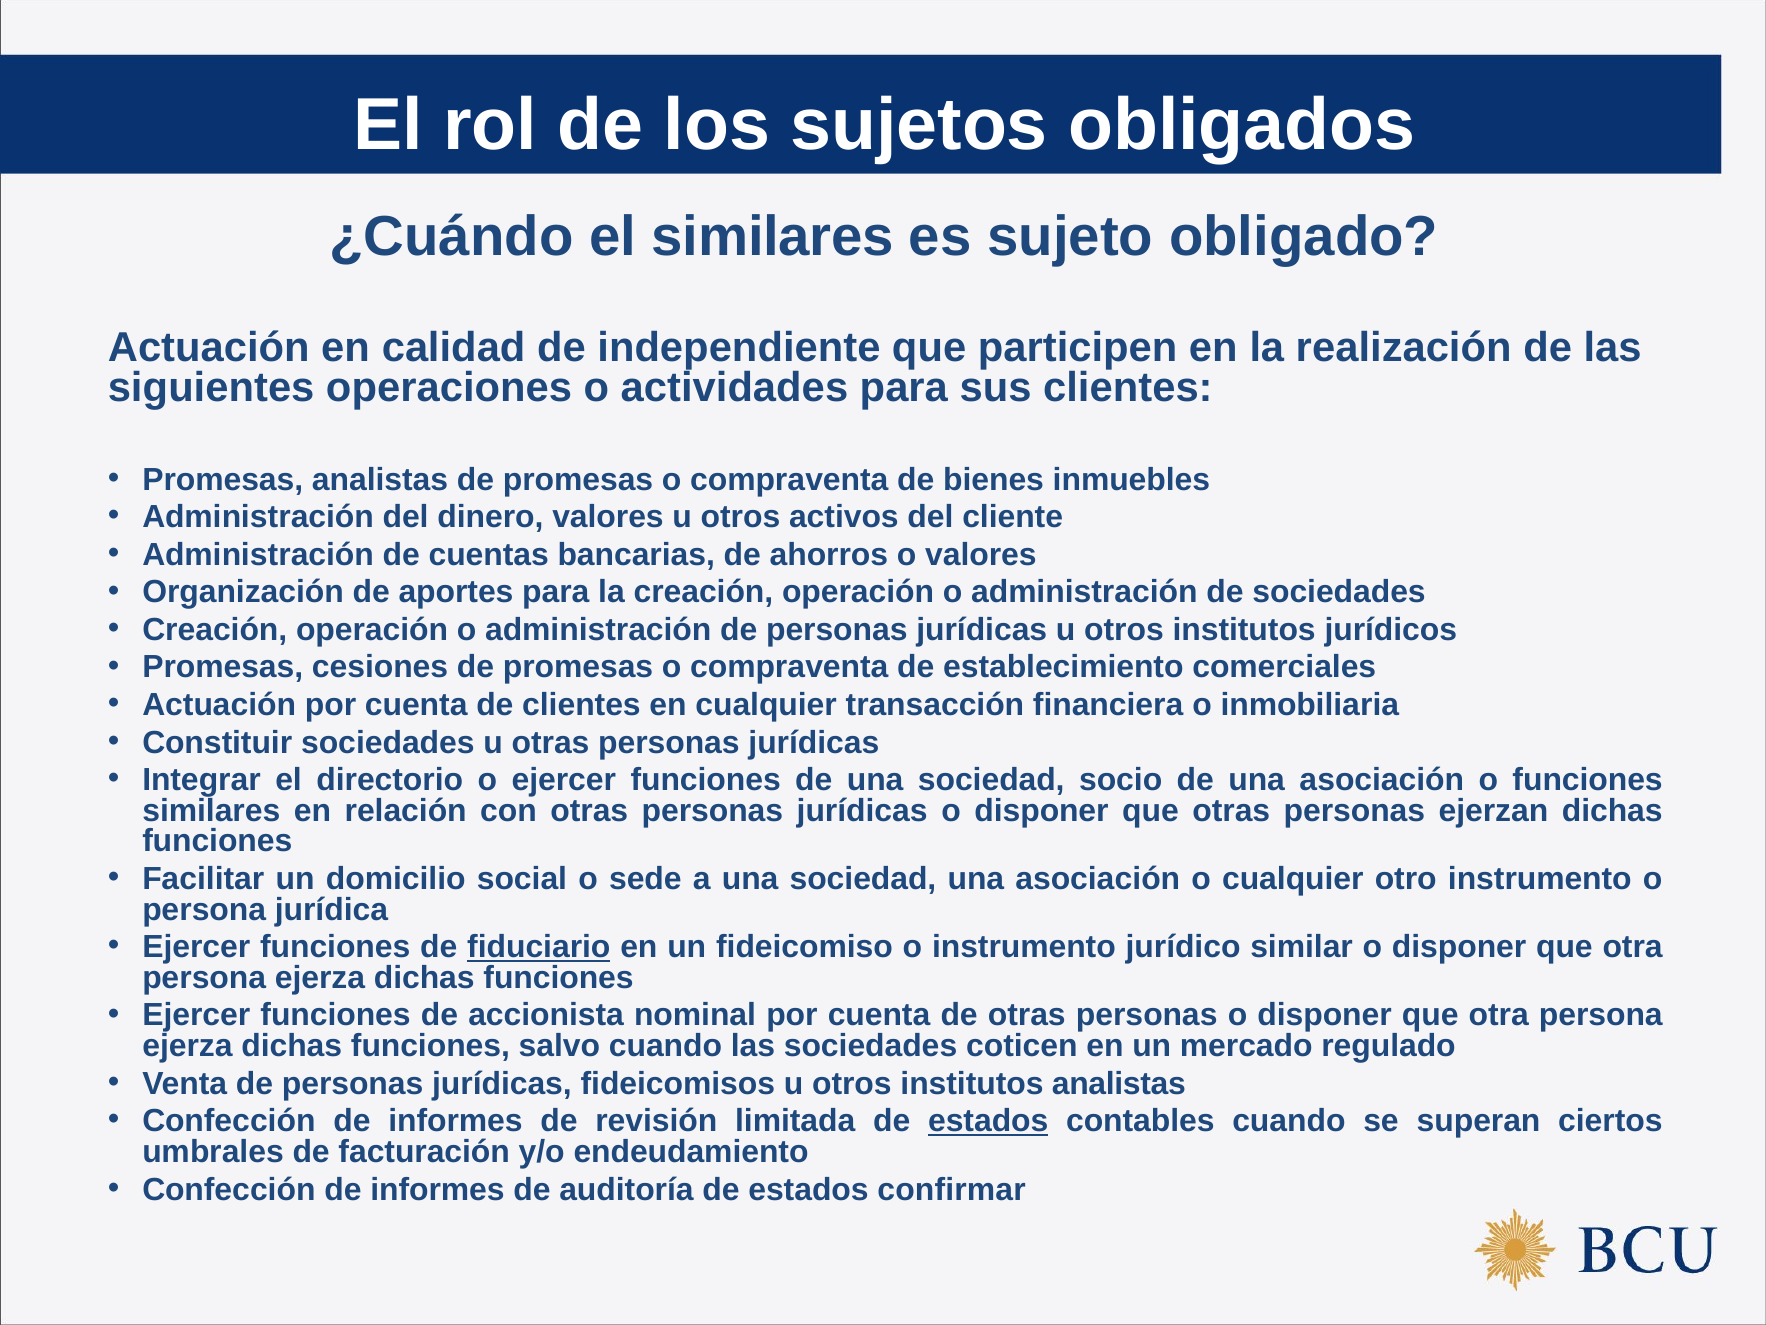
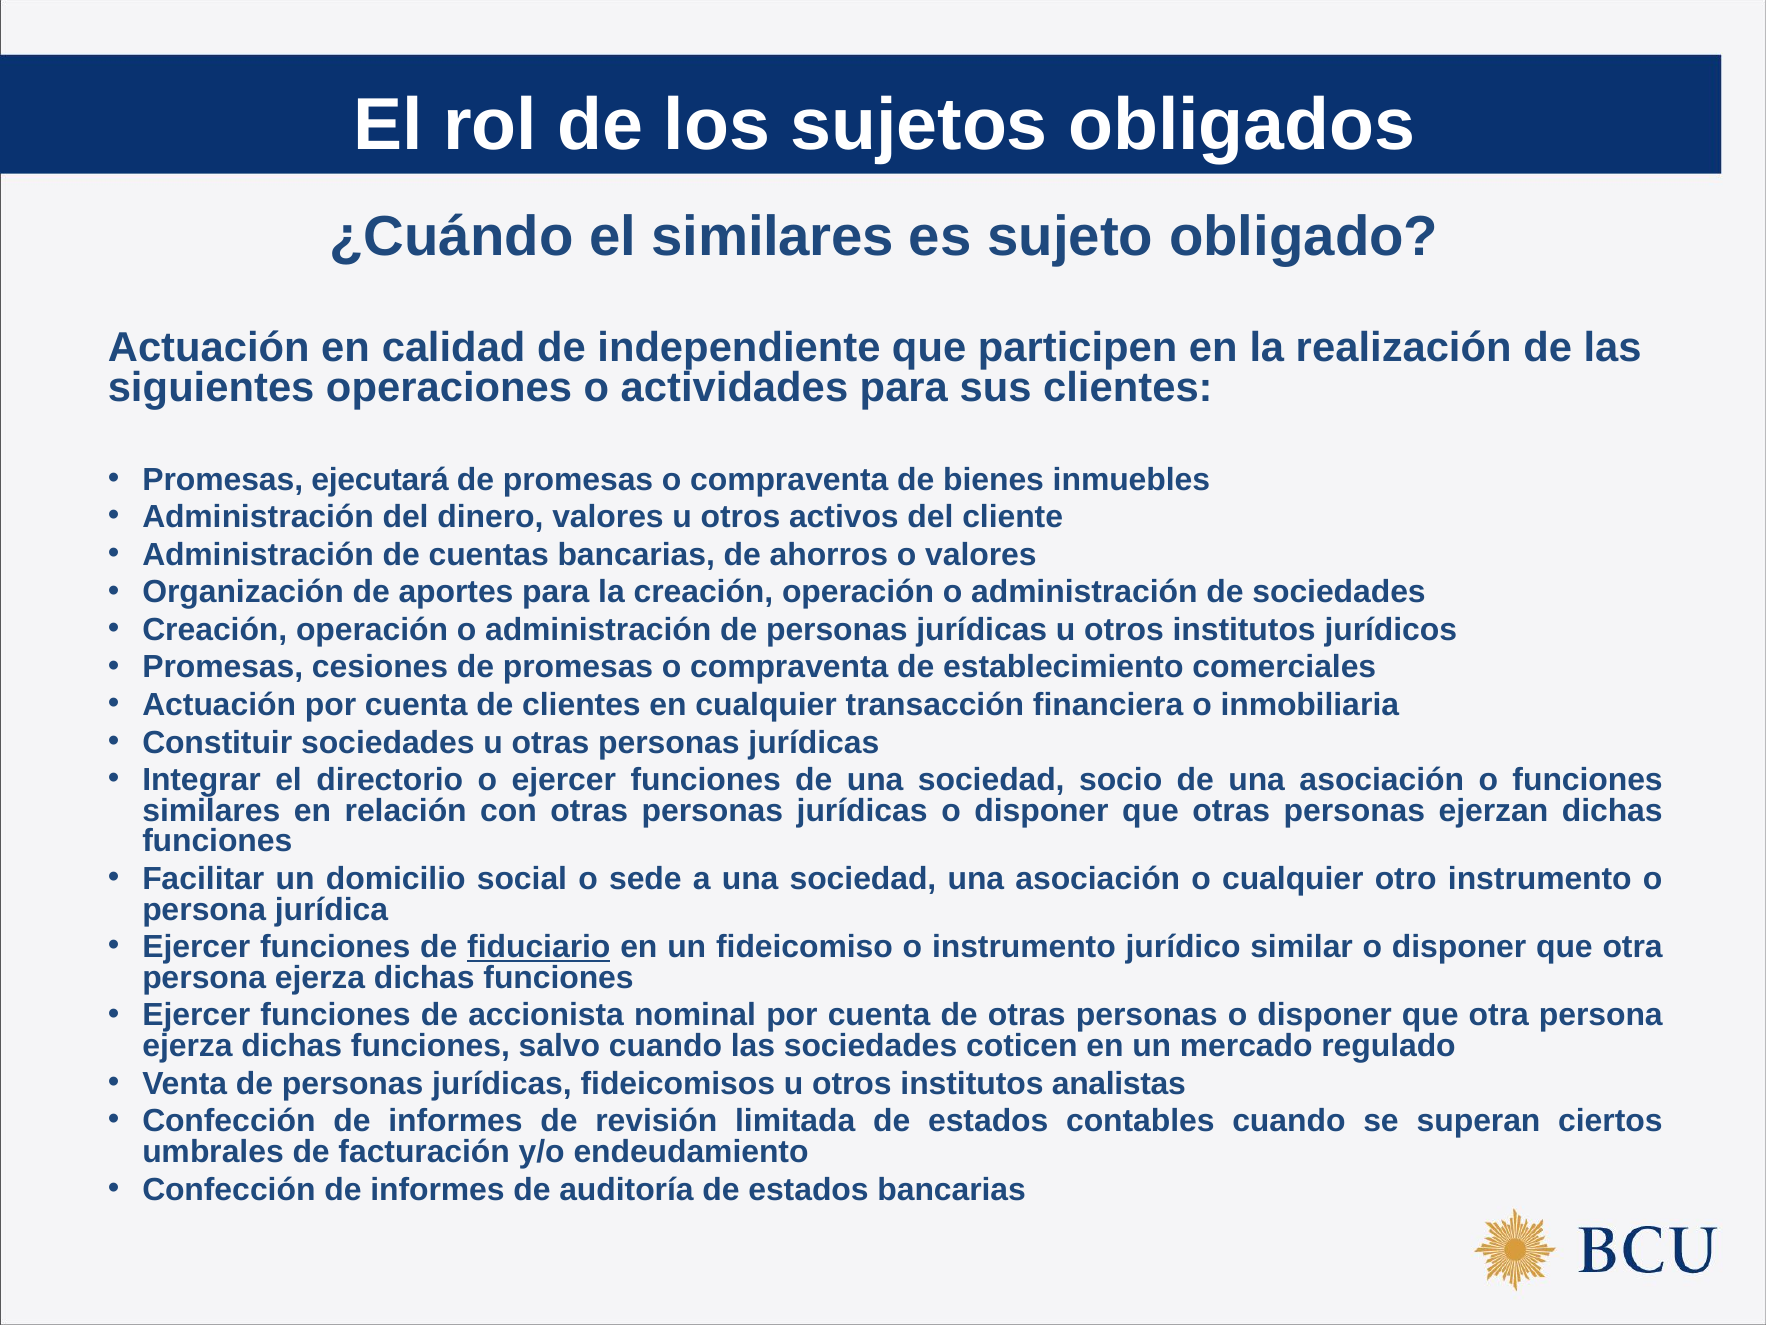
Promesas analistas: analistas -> ejecutará (380, 479)
estados underline: present -> none (988, 1121)
estados confirmar: confirmar -> bancarias (952, 1189)
